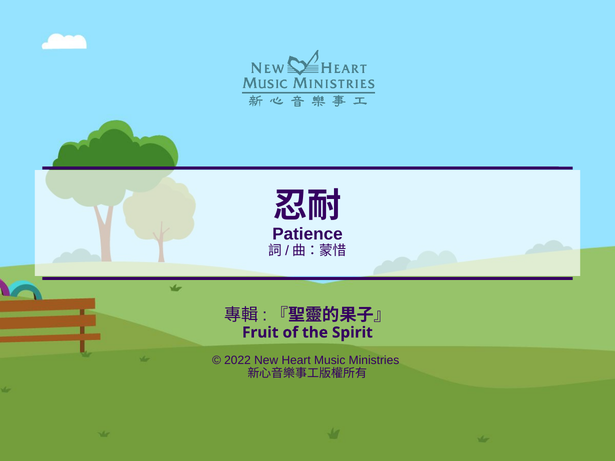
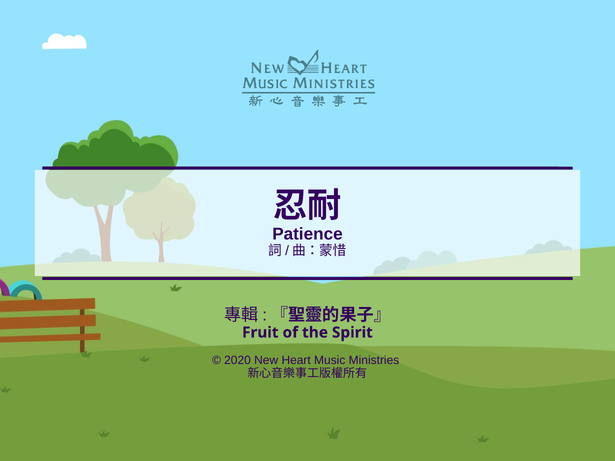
2022: 2022 -> 2020 (238, 360)
